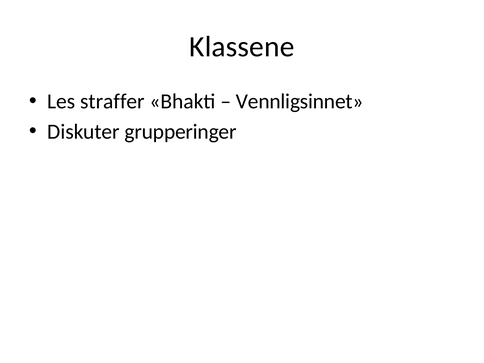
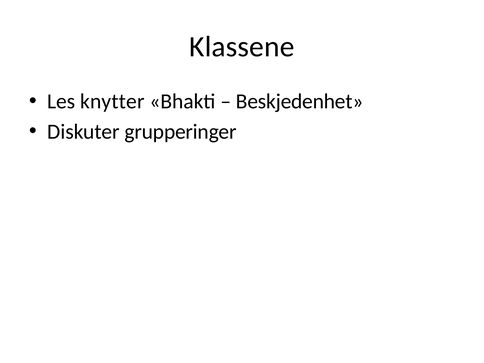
straffer: straffer -> knytter (112, 102)
Vennligsinnet: Vennligsinnet -> Beskjedenhet (300, 102)
